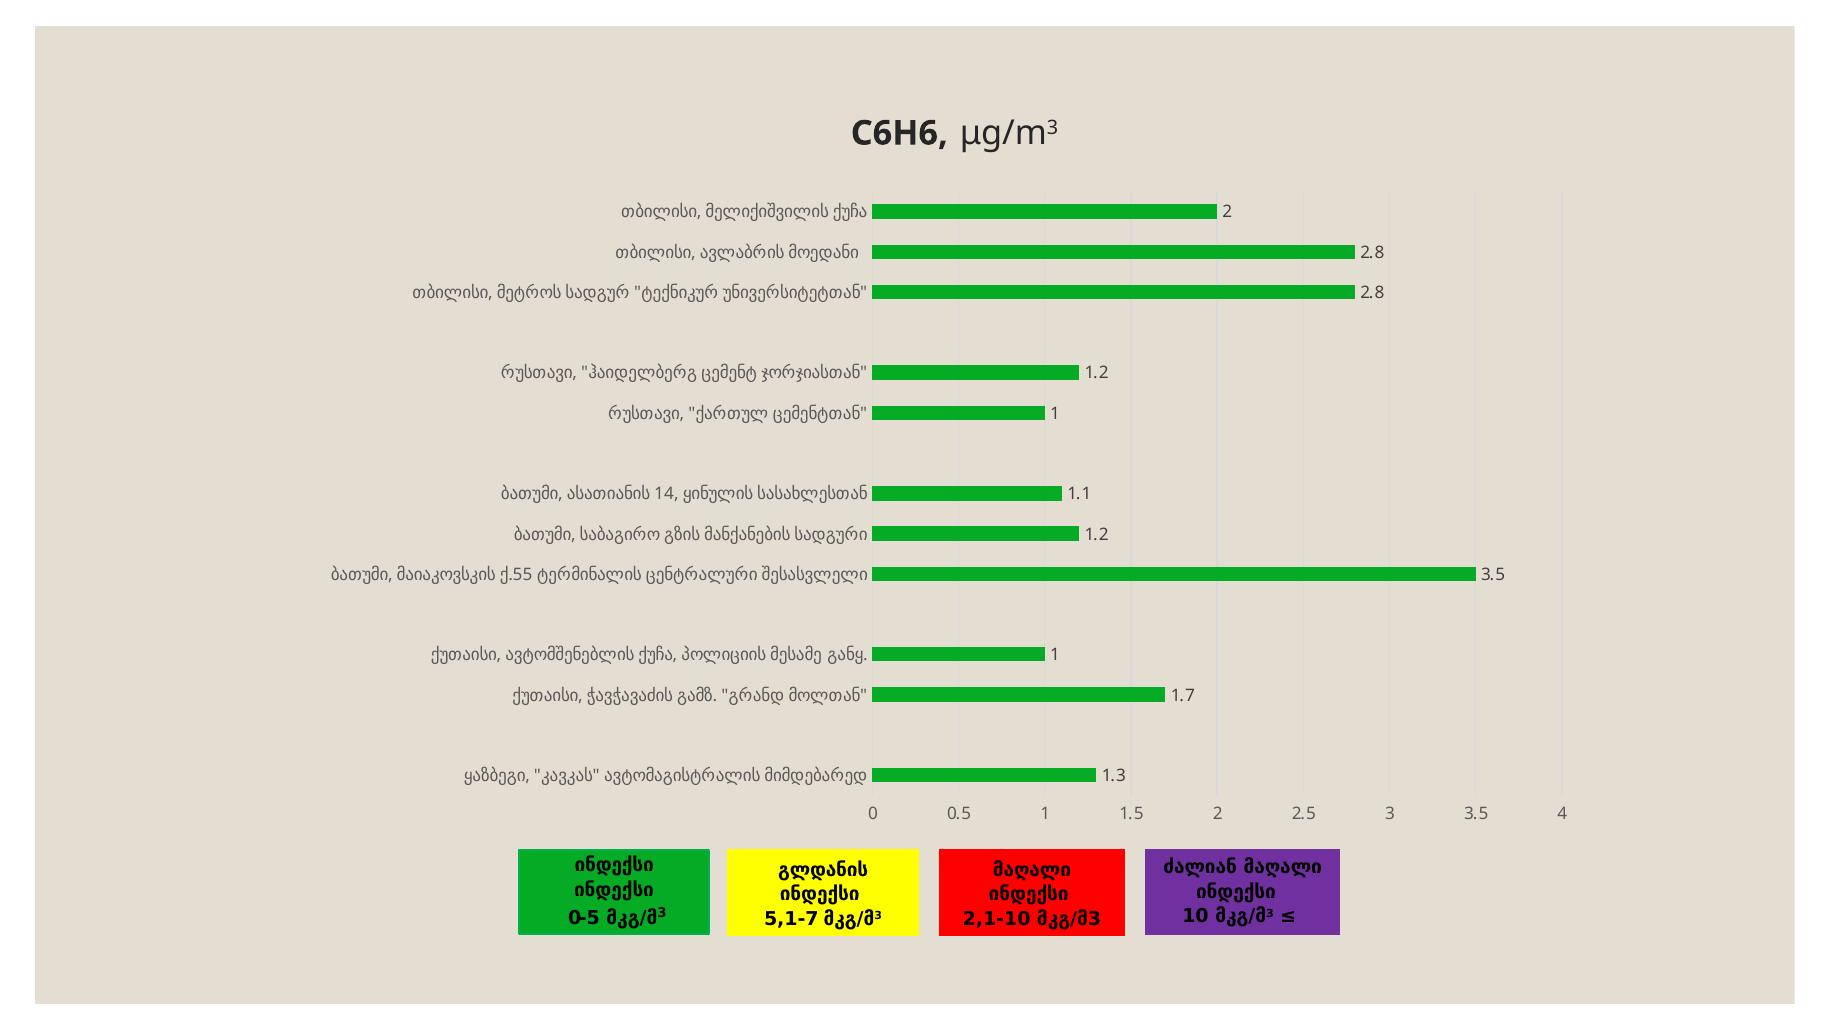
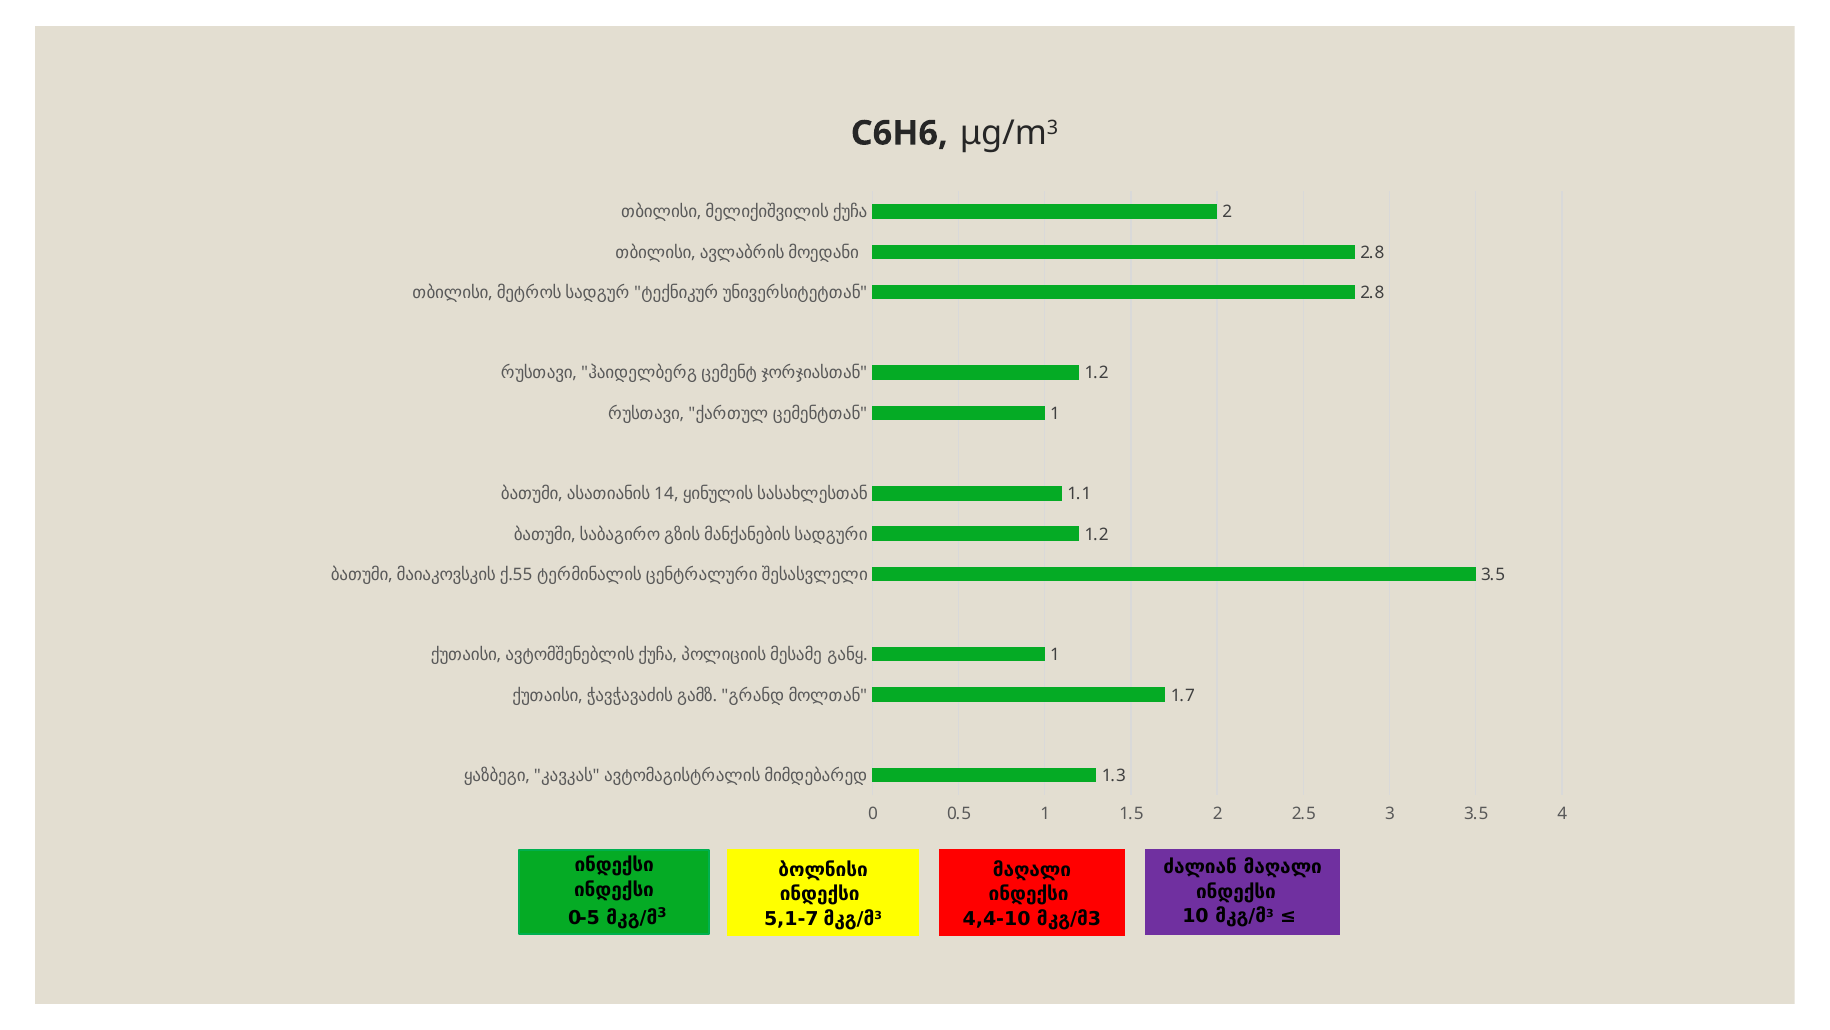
გლდანის: გლდანის -> ბოლნისი (823, 870)
2,1-10: 2,1-10 -> 4,4-10 (997, 919)
